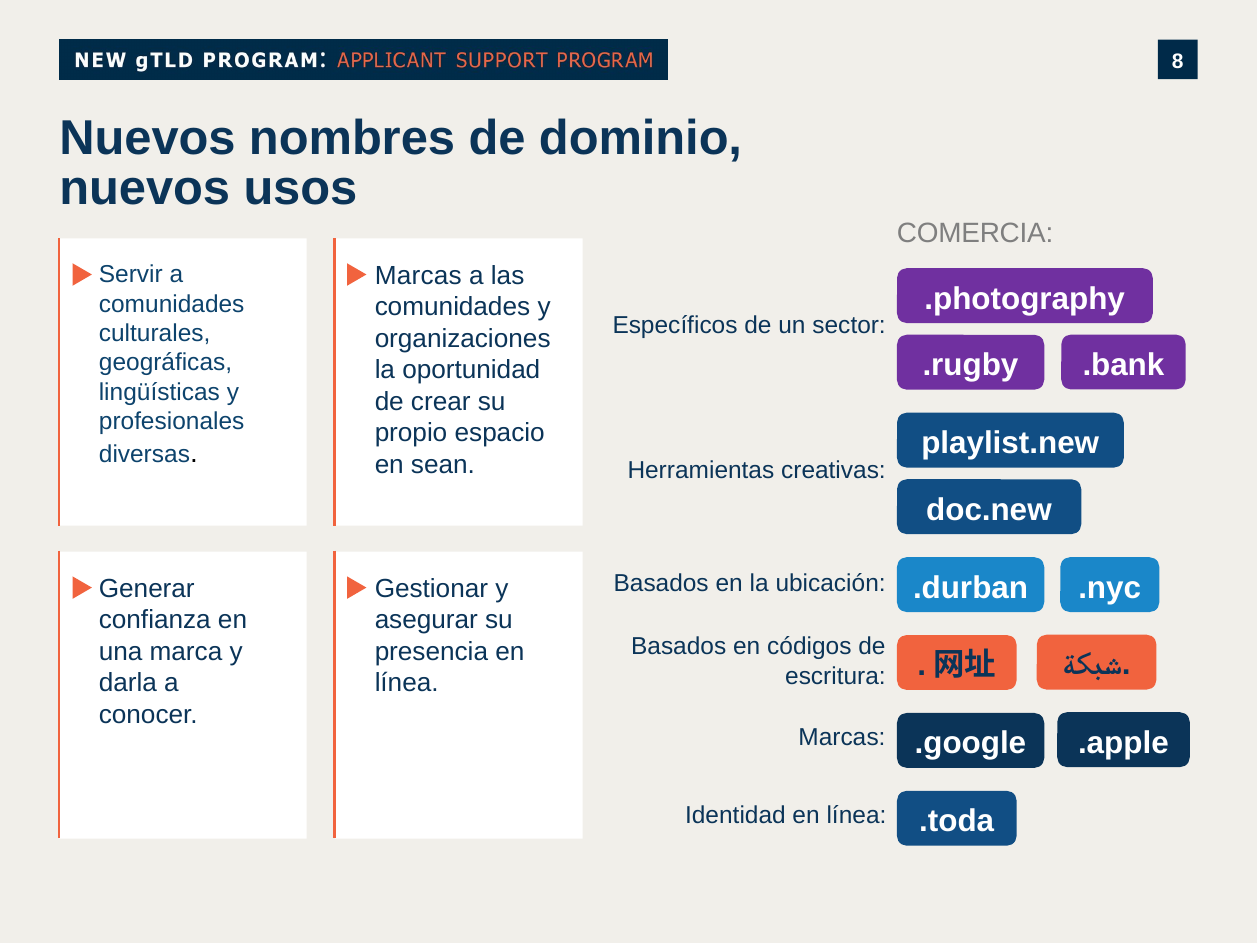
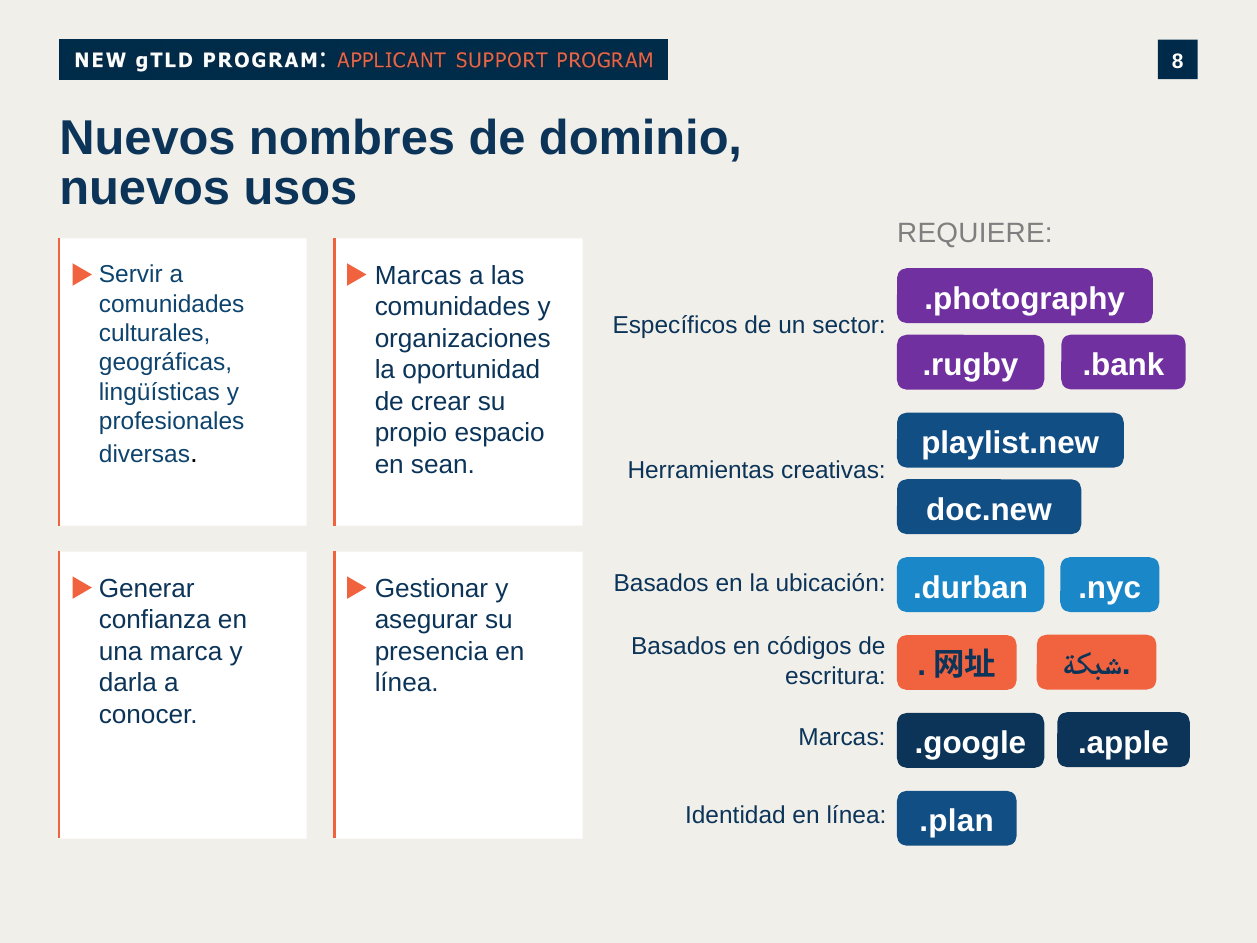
COMERCIA: COMERCIA -> REQUIERE (975, 233)
.toda: .toda -> .plan (957, 821)
